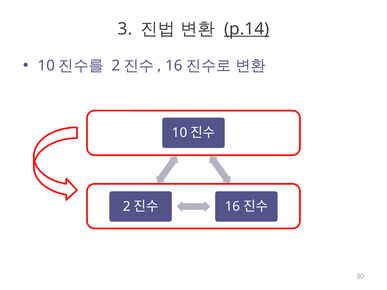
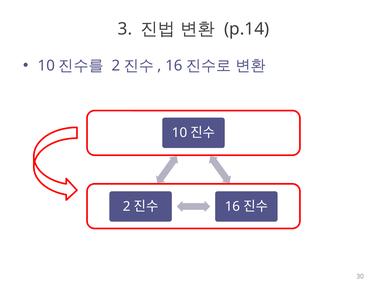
p.14 underline: present -> none (247, 29)
